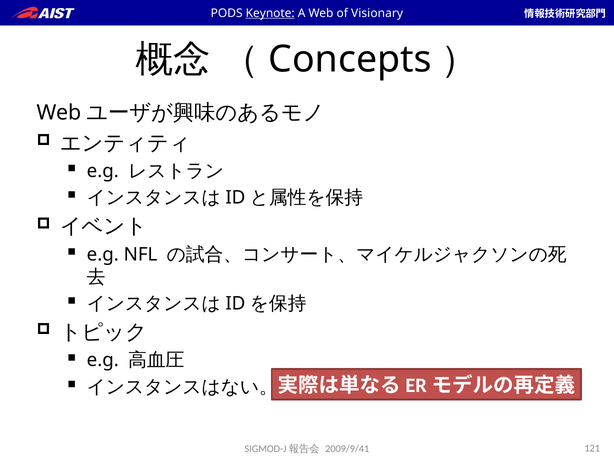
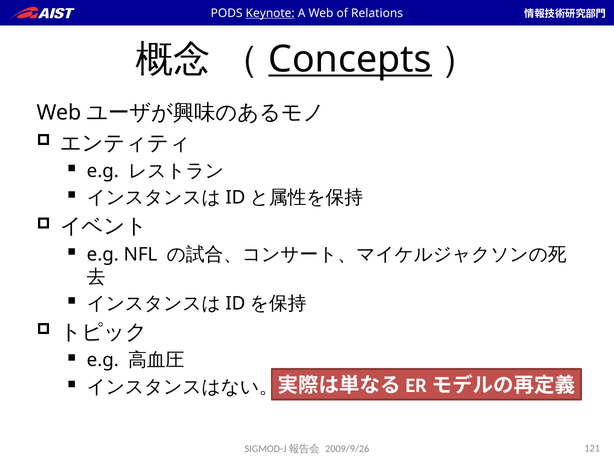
Visionary: Visionary -> Relations (377, 13)
Concepts underline: none -> present (350, 59)
2009/9/41: 2009/9/41 -> 2009/9/26 (347, 449)
